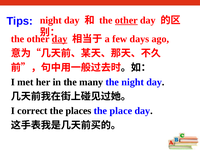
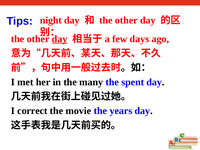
other underline: present -> none (126, 20)
the night: night -> spent (133, 82)
places: places -> movie (78, 111)
place: place -> years (121, 111)
